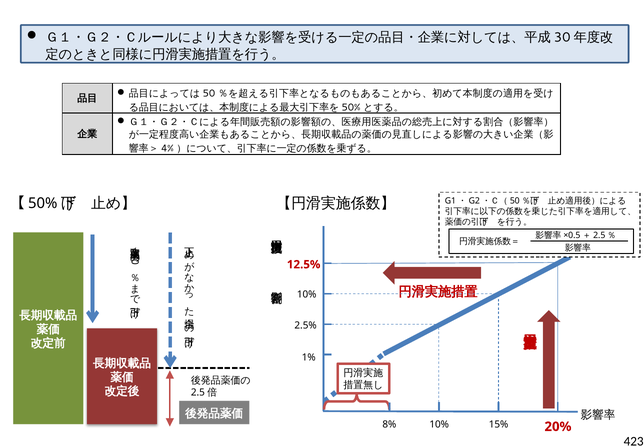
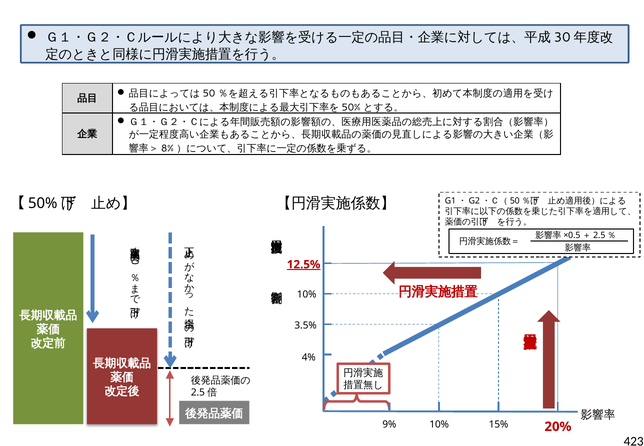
4%: 4% -> 8% (167, 148)
12.5% underline: none -> present (304, 264)
2.5%: 2.5% -> 3.5% (306, 325)
1%: 1% -> 4% (309, 357)
8%: 8% -> 9% (389, 424)
